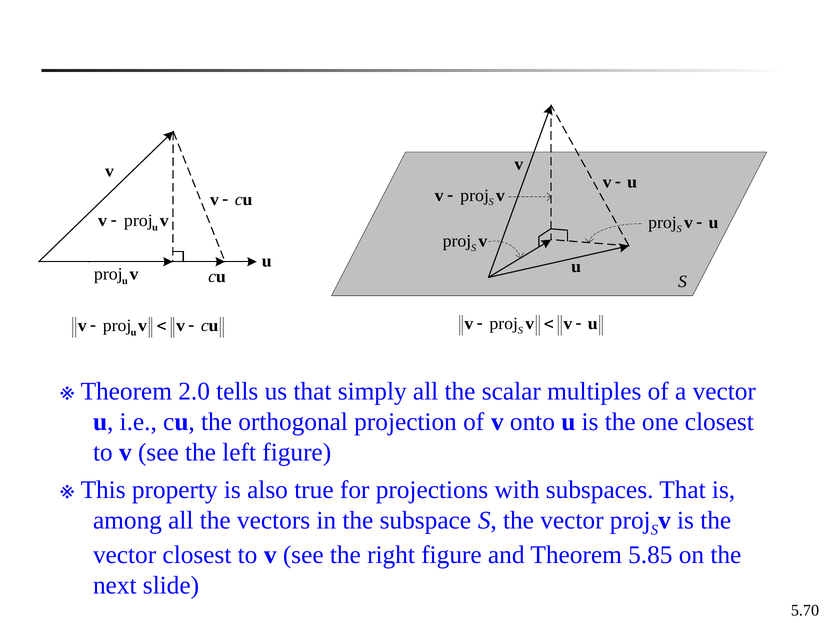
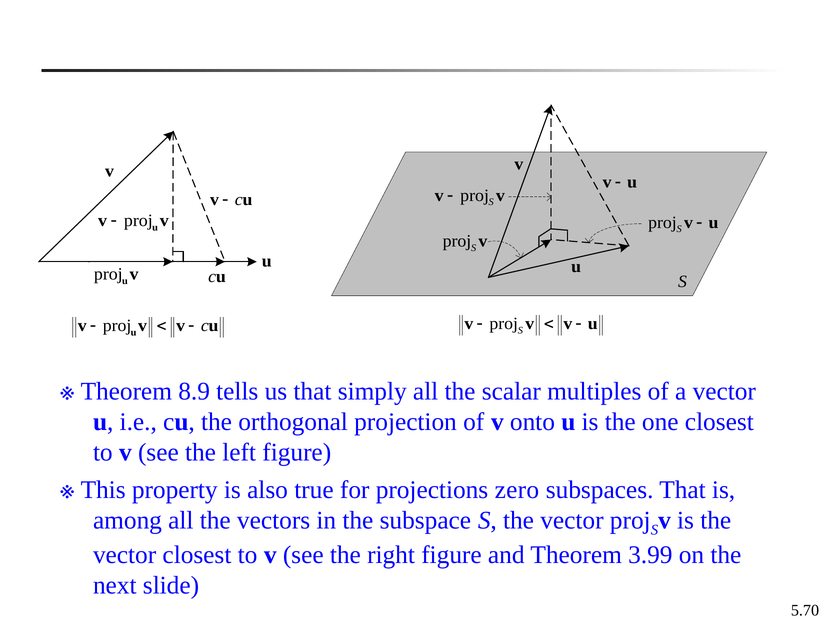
2.0: 2.0 -> 8.9 (194, 392)
with: with -> zero (517, 490)
5.85: 5.85 -> 3.99 (650, 555)
